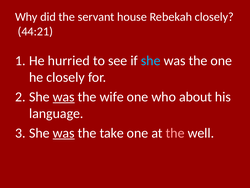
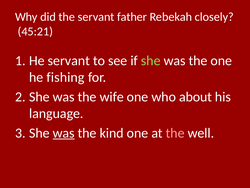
house: house -> father (132, 17)
44:21: 44:21 -> 45:21 (35, 31)
He hurried: hurried -> servant (69, 61)
she colour: light blue -> light green (151, 61)
he closely: closely -> fishing (66, 77)
was underline: present -> none (64, 97)
take: take -> kind (112, 133)
